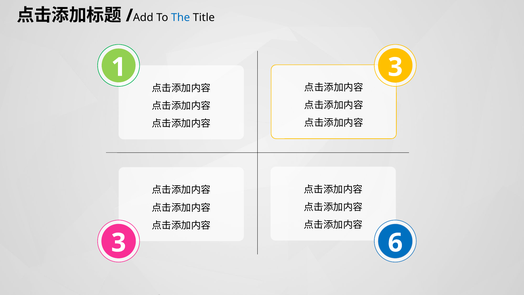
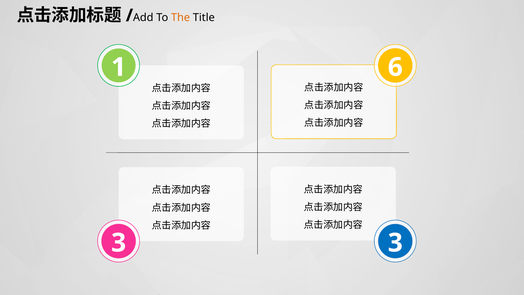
The colour: blue -> orange (181, 18)
1 3: 3 -> 6 (395, 67)
3 6: 6 -> 3 (395, 243)
